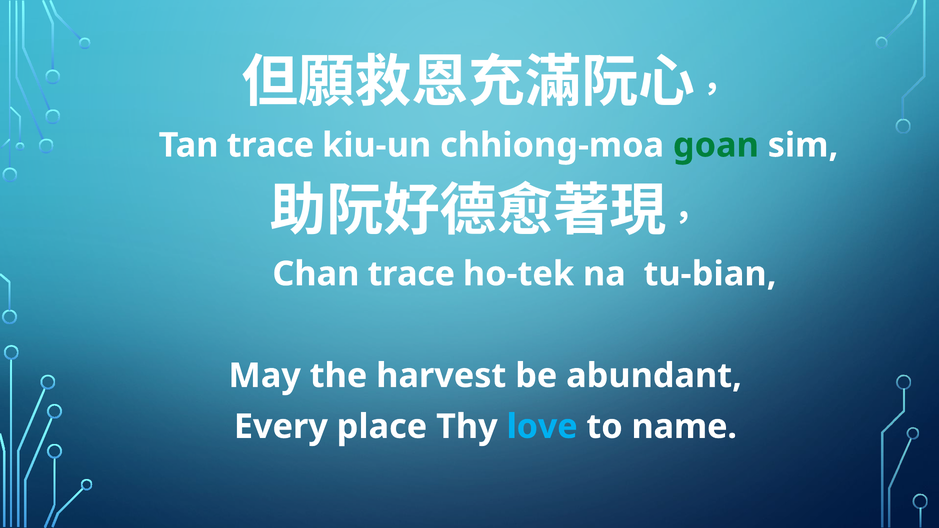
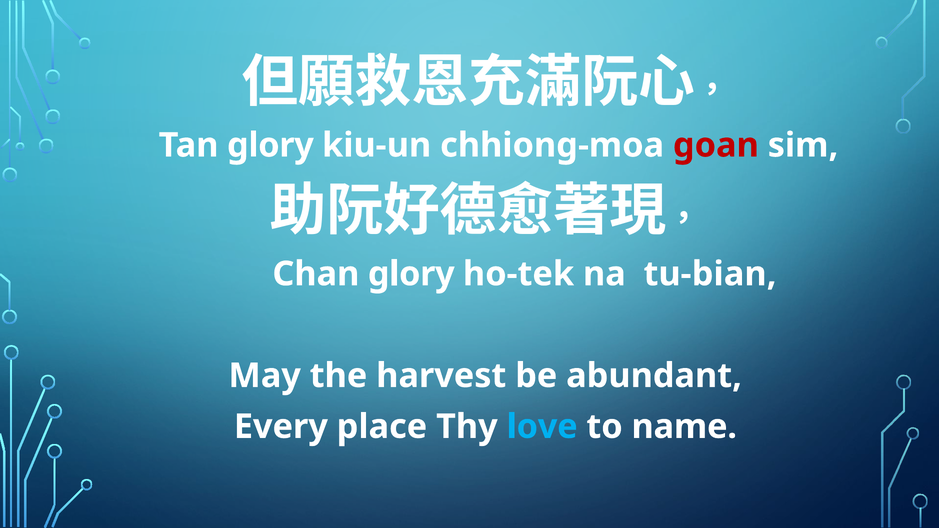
Tan trace: trace -> glory (270, 145)
goan colour: green -> red (716, 145)
Chan trace: trace -> glory (411, 274)
